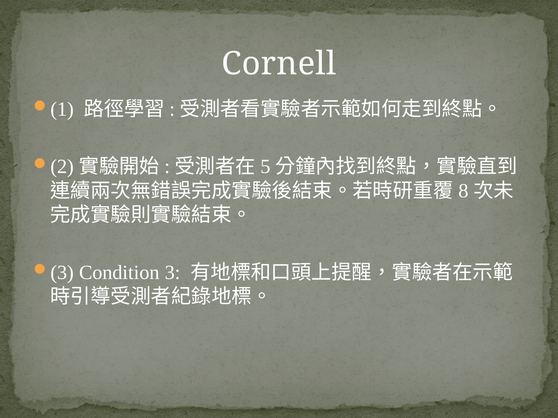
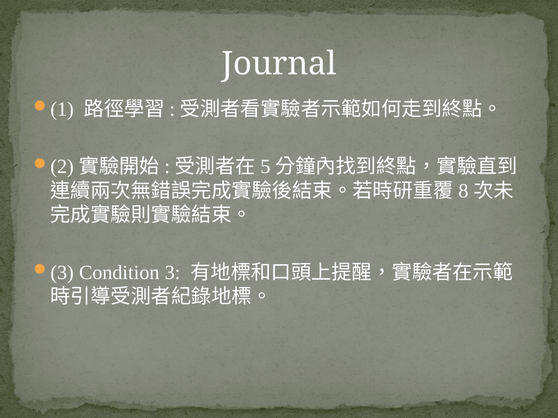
Cornell: Cornell -> Journal (279, 64)
